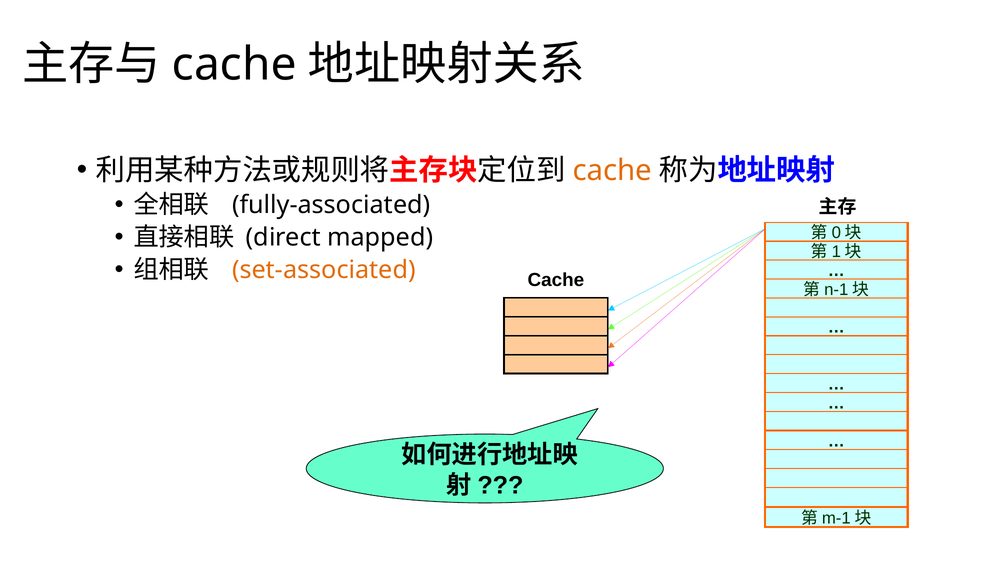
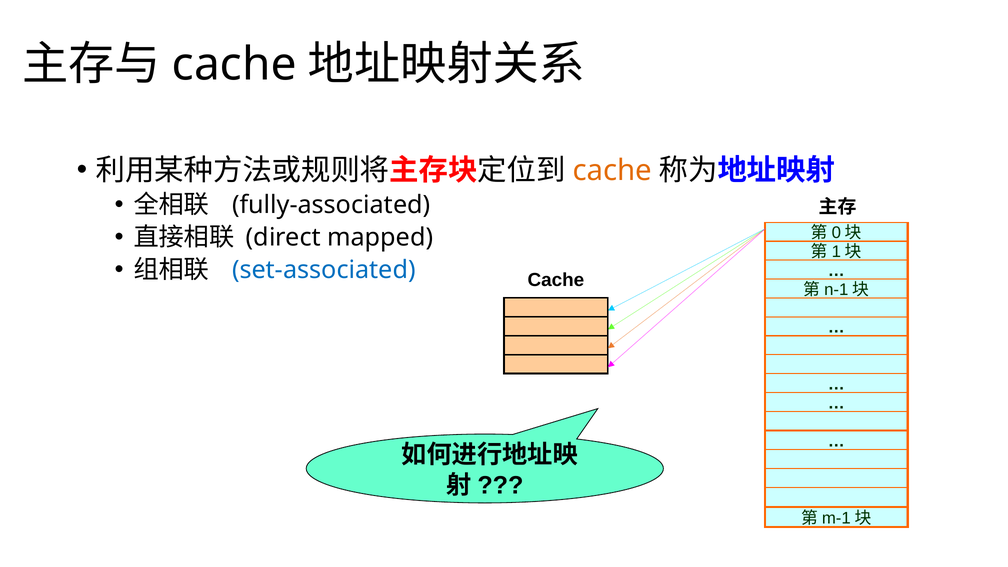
set-associated colour: orange -> blue (324, 270)
